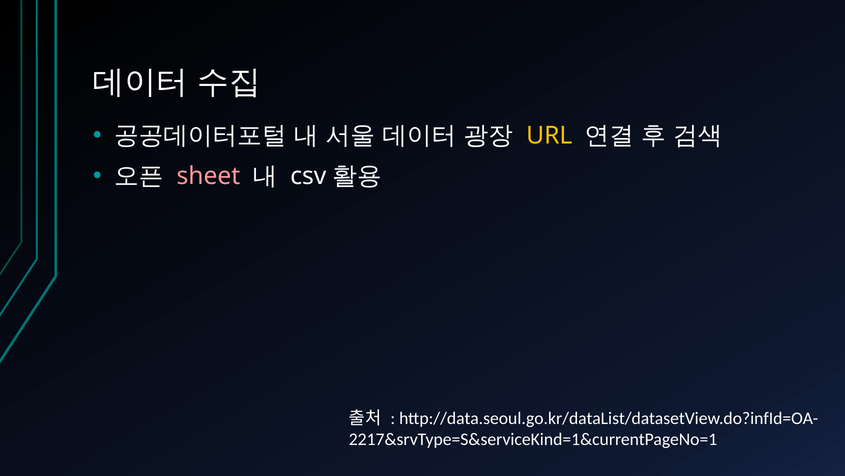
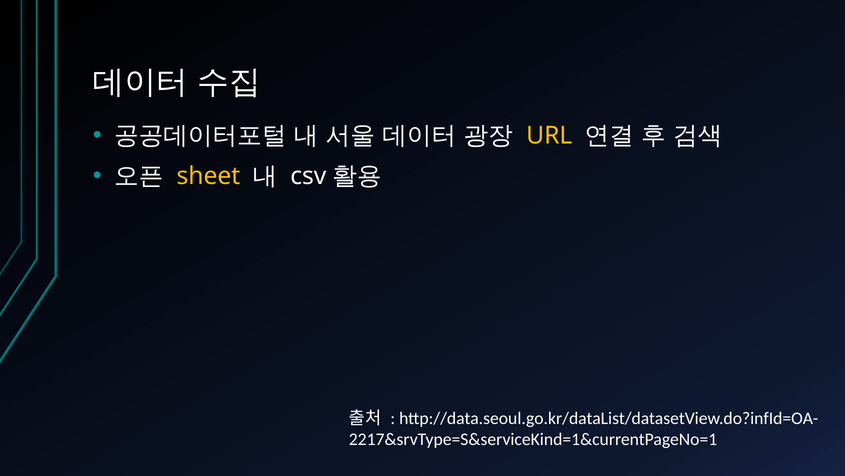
sheet colour: pink -> yellow (208, 176)
